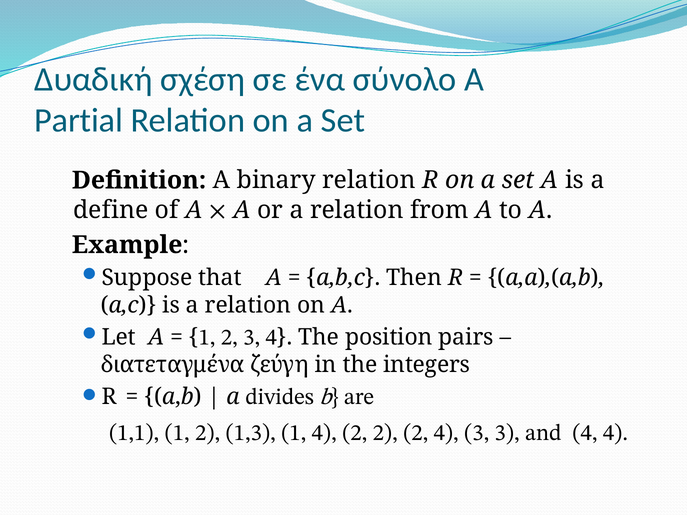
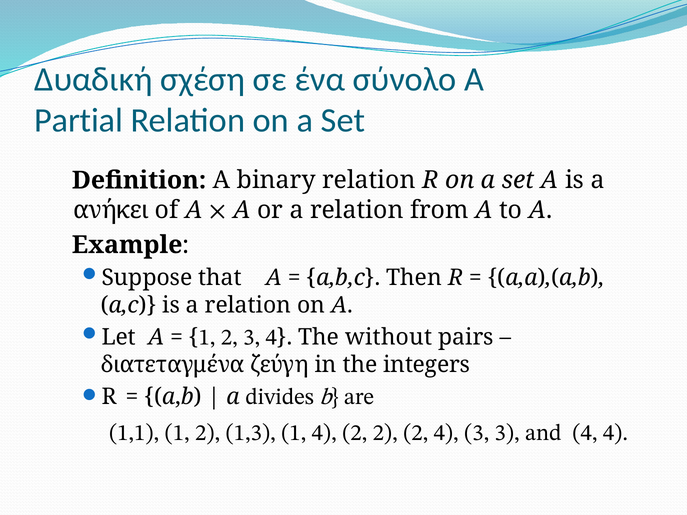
define: define -> ανήκει (111, 210)
position: position -> without (389, 338)
